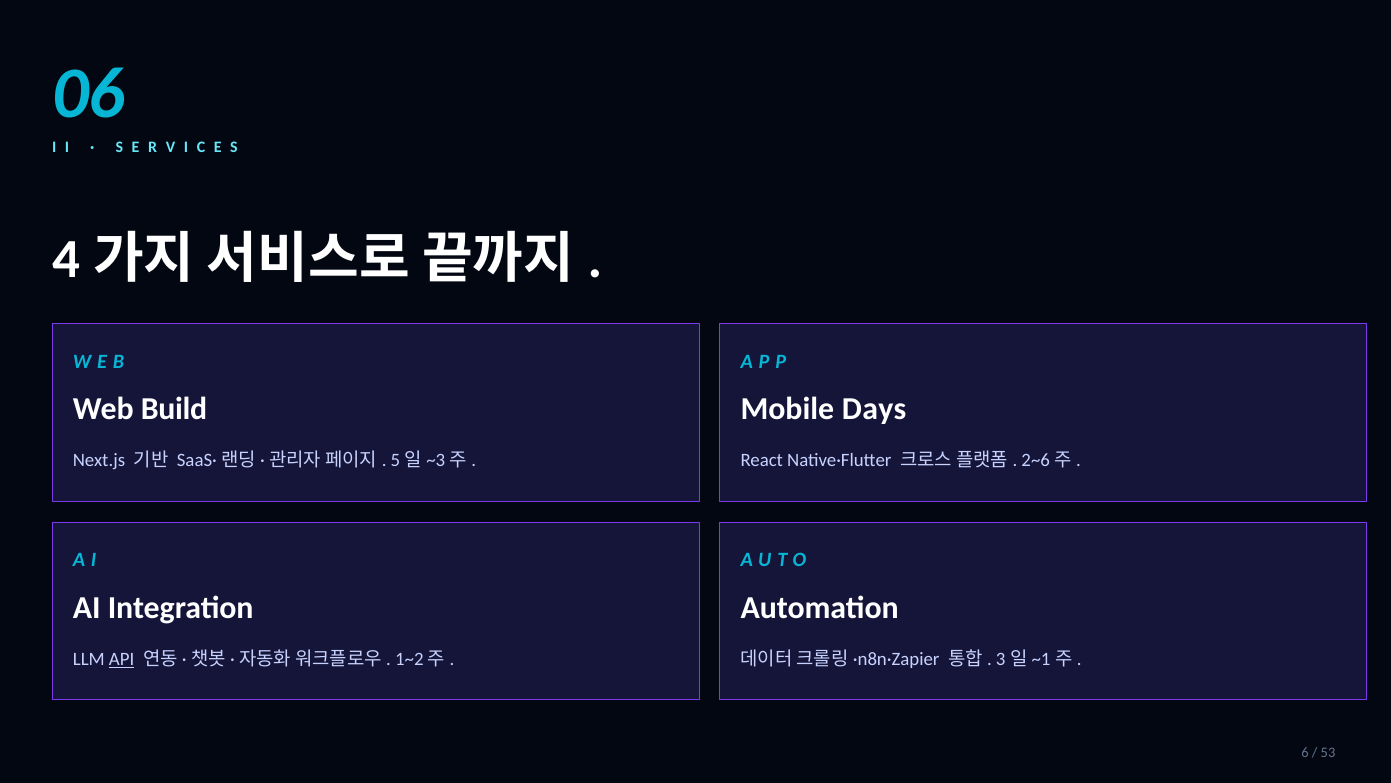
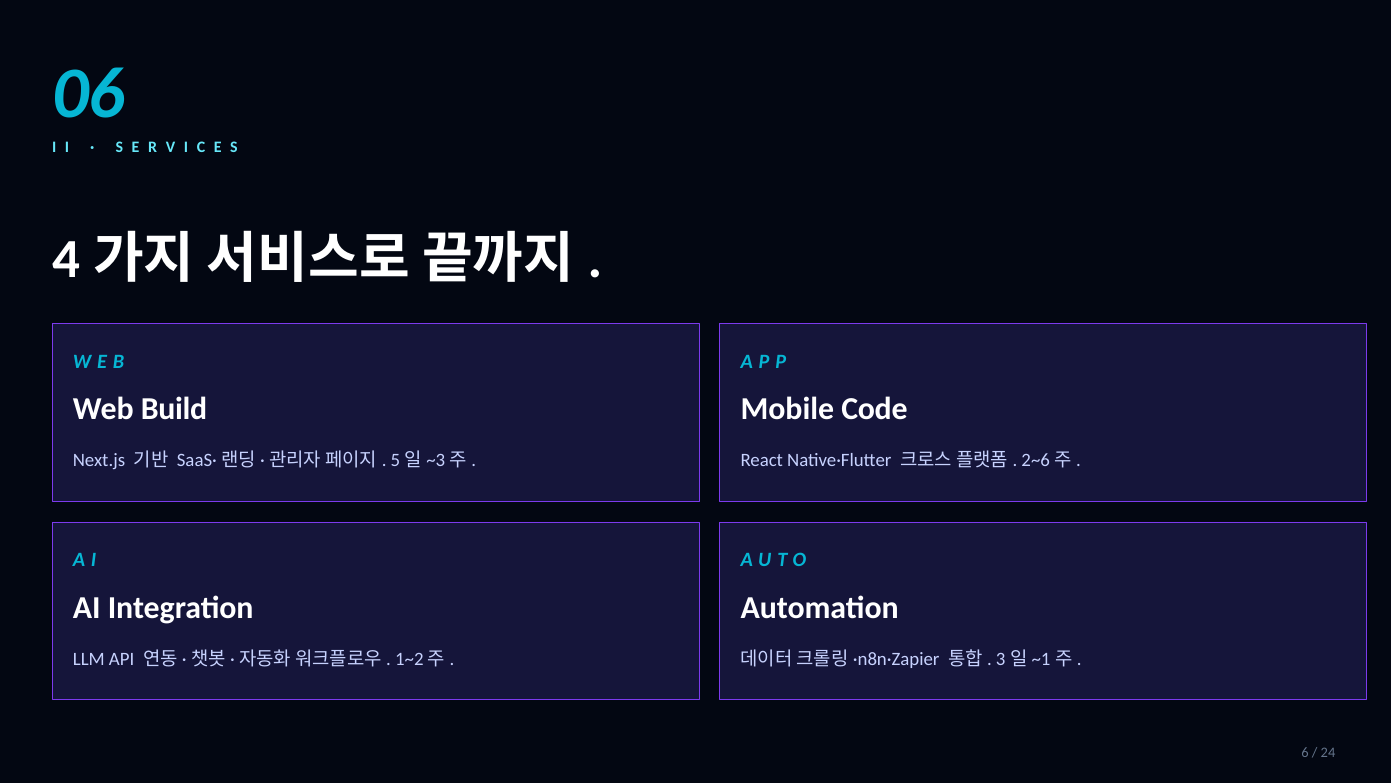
Days: Days -> Code (874, 409)
API underline: present -> none (122, 658)
53: 53 -> 24 (1328, 752)
